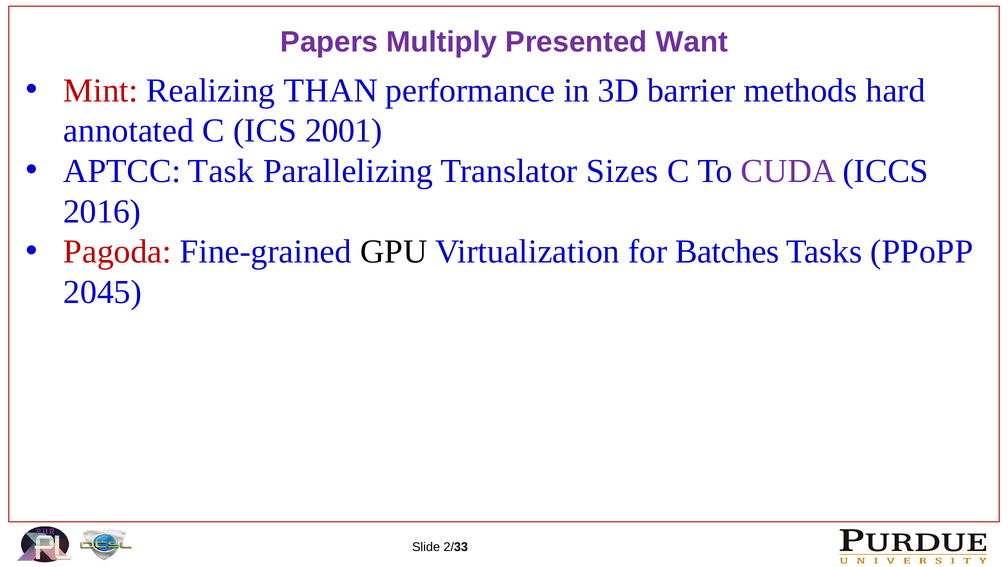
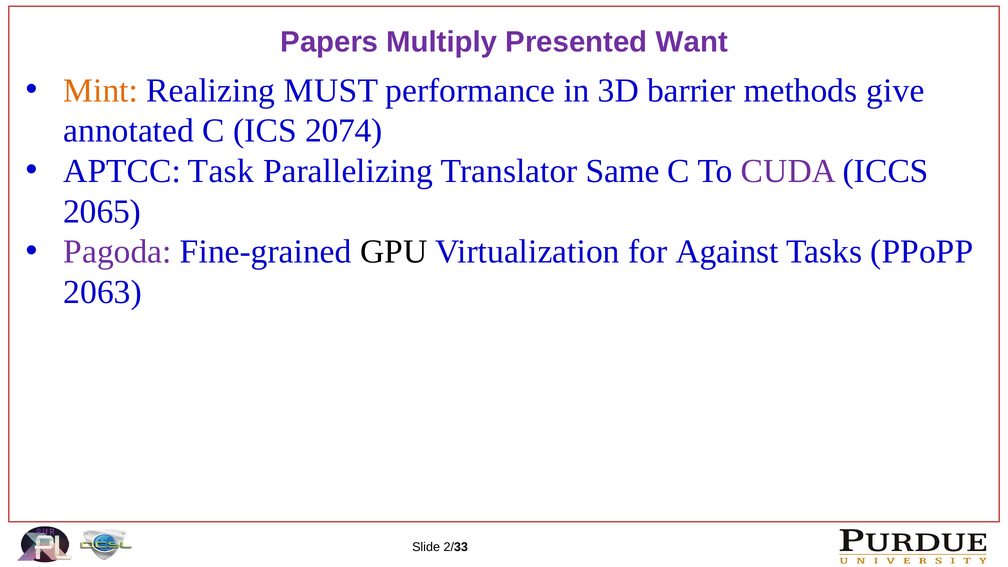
Mint colour: red -> orange (101, 90)
THAN: THAN -> MUST (331, 90)
hard: hard -> give (895, 90)
2001: 2001 -> 2074 (344, 131)
Sizes: Sizes -> Same (623, 171)
2016: 2016 -> 2065 (102, 211)
Pagoda colour: red -> purple (118, 252)
Batches: Batches -> Against (727, 252)
2045: 2045 -> 2063 (103, 292)
